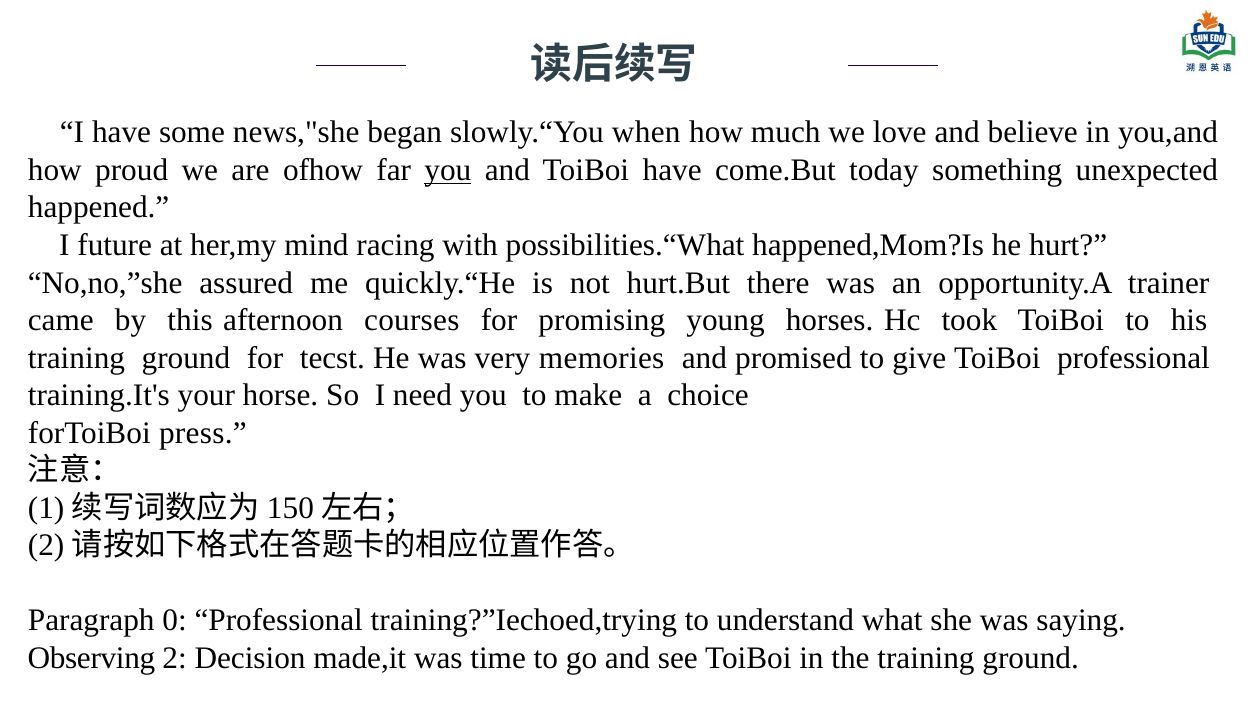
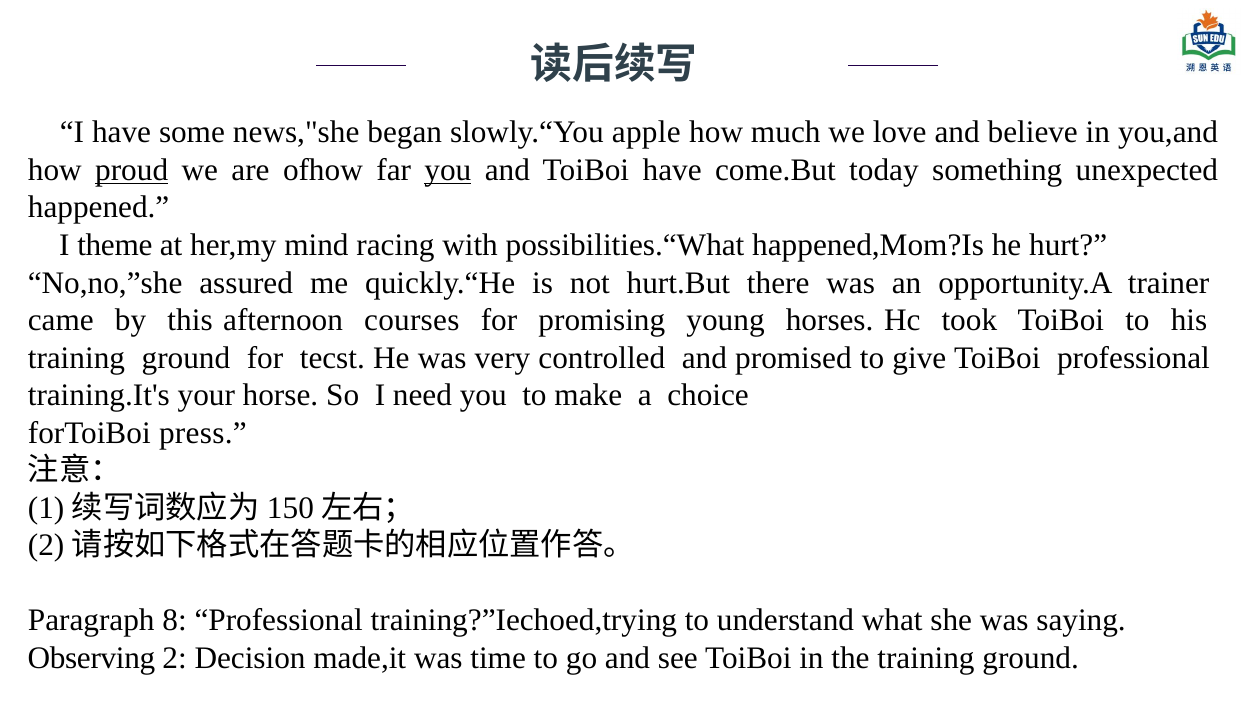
when: when -> apple (646, 132)
proud underline: none -> present (132, 170)
future: future -> theme (115, 245)
memories: memories -> controlled (602, 358)
0: 0 -> 8 (175, 620)
